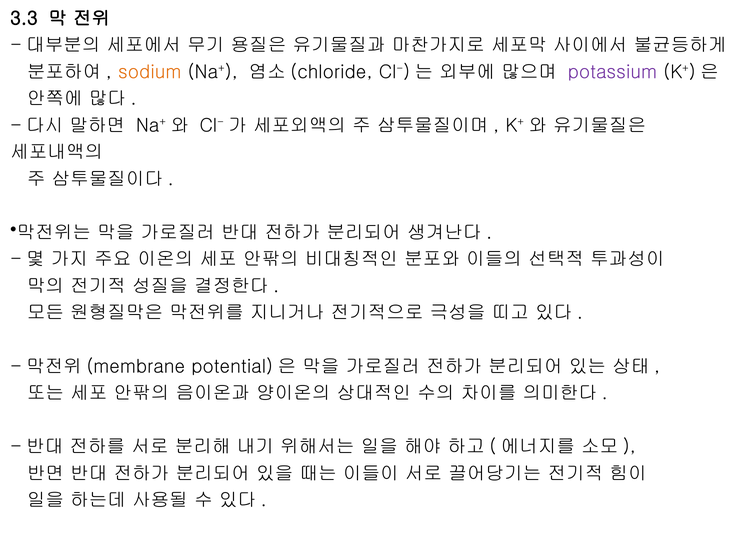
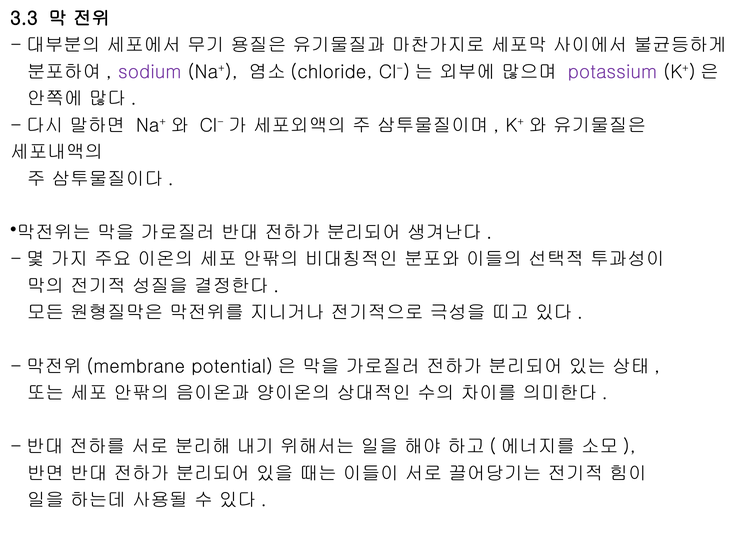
sodium colour: orange -> purple (150, 72)
